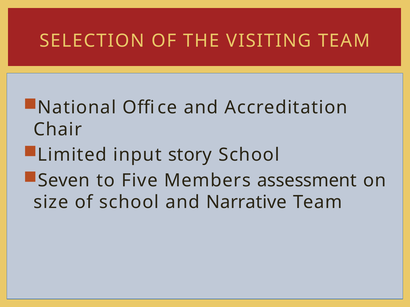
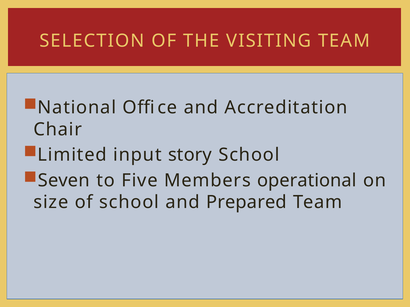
assessment: assessment -> operational (307, 181)
Narrative: Narrative -> Prepared (246, 203)
